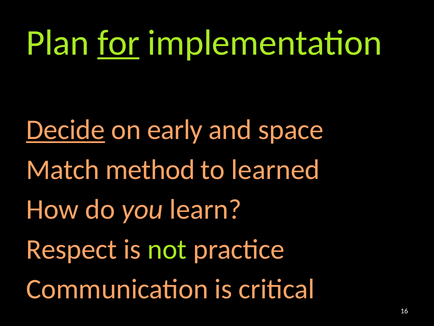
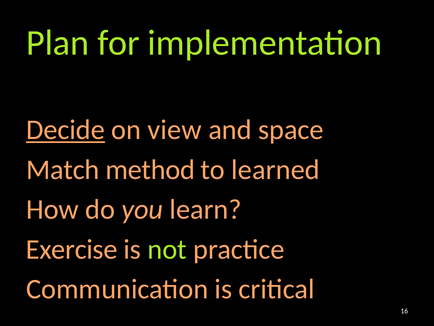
for underline: present -> none (119, 43)
early: early -> view (175, 130)
Respect: Respect -> Exercise (72, 249)
